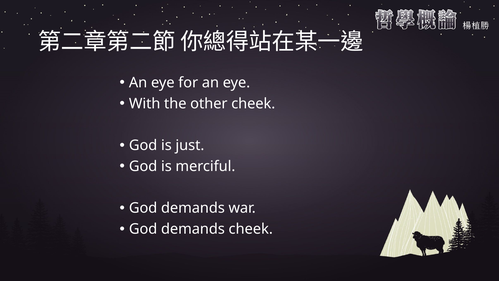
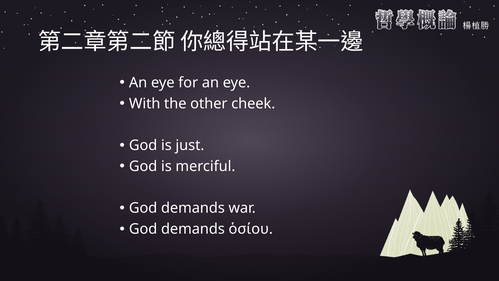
demands cheek: cheek -> ὁσίου (251, 229)
